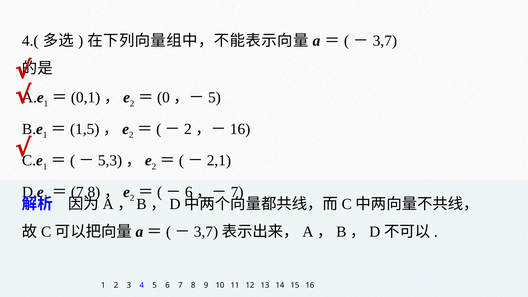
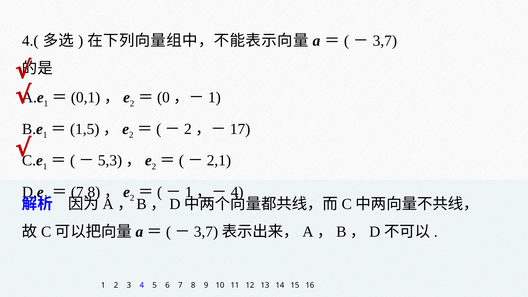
5: 5 -> 1 (214, 97)
16: 16 -> 17 (240, 129)
6: 6 -> 1 (189, 192)
7: 7 -> 4 (237, 192)
